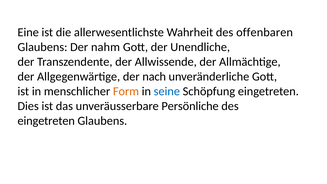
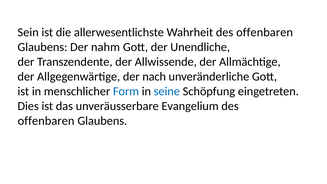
Eine: Eine -> Sein (28, 32)
Form colour: orange -> blue (126, 91)
Persönliche: Persönliche -> Evangelium (190, 106)
eingetreten: eingetreten -> offenbaren (46, 121)
